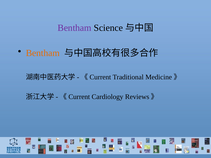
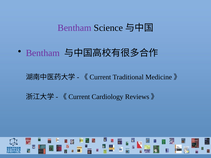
Bentham colour: orange -> purple (43, 53)
